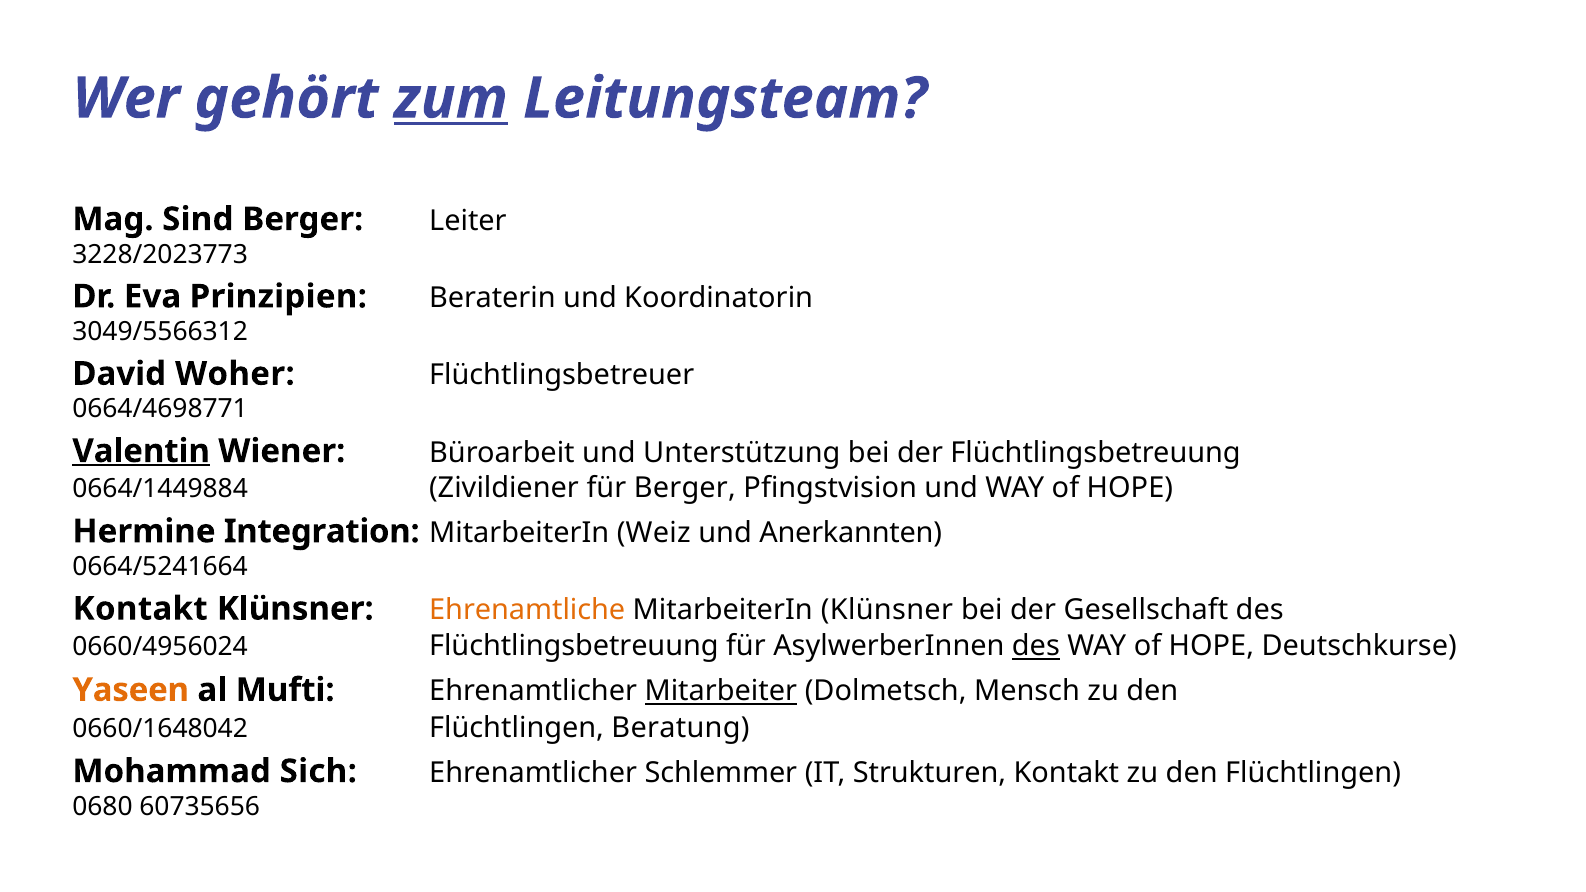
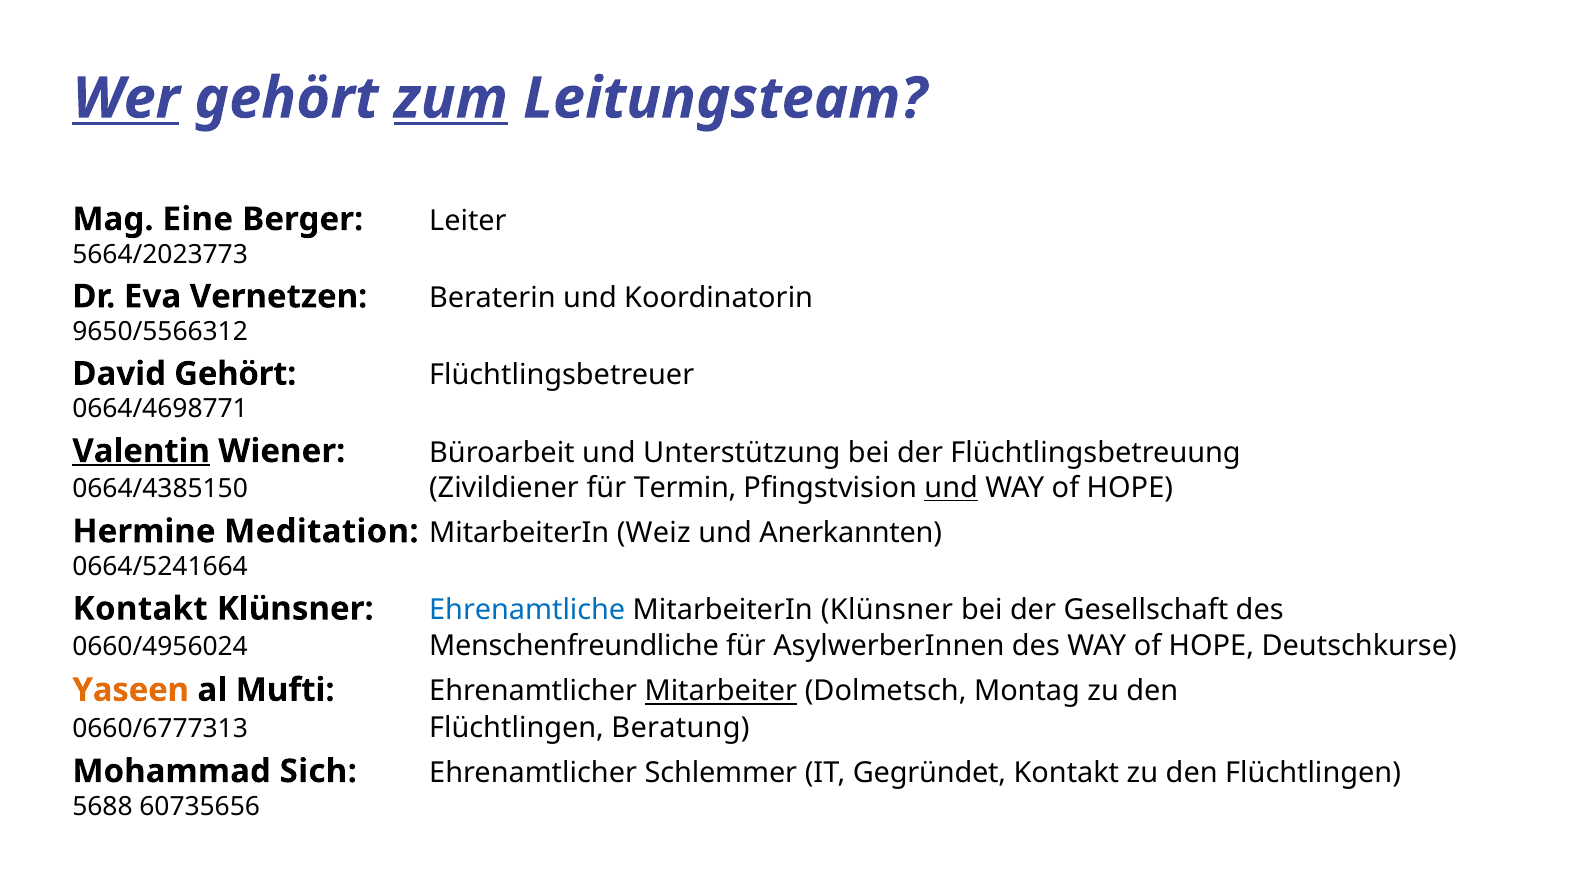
Wer underline: none -> present (126, 99)
Sind: Sind -> Eine (198, 219)
3228/2023773: 3228/2023773 -> 5664/2023773 (160, 254)
Prinzipien: Prinzipien -> Vernetzen (279, 297)
3049/5566312: 3049/5566312 -> 9650/5566312 (160, 332)
David Woher: Woher -> Gehört (235, 374)
0664/1449884: 0664/1449884 -> 0664/4385150 (160, 489)
für Berger: Berger -> Termin (685, 488)
und underline: none -> present (951, 488)
Integration: Integration -> Meditation (321, 531)
Ehrenamtliche colour: orange -> blue (527, 610)
0660/4956024 Flüchtlingsbetreuung: Flüchtlingsbetreuung -> Menschenfreundliche (574, 647)
des underline: present -> none (1036, 647)
Mensch: Mensch -> Montag (1027, 691)
0660/1648042: 0660/1648042 -> 0660/6777313 (160, 729)
Strukturen: Strukturen -> Gegründet (930, 773)
0680: 0680 -> 5688 (102, 807)
